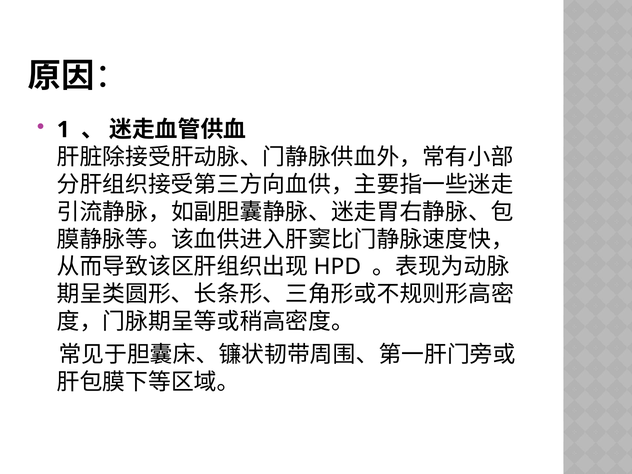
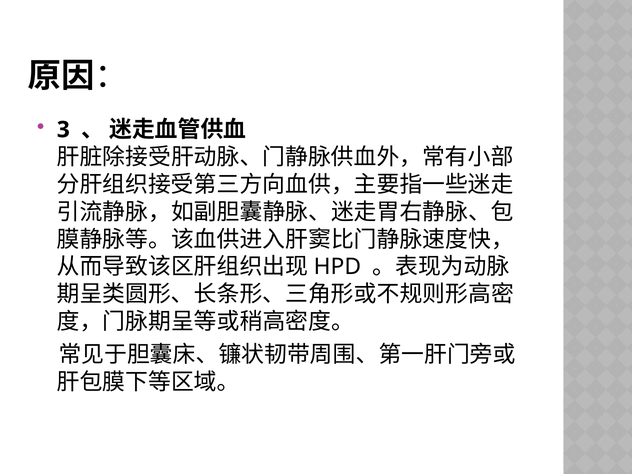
1: 1 -> 3 (63, 130)
